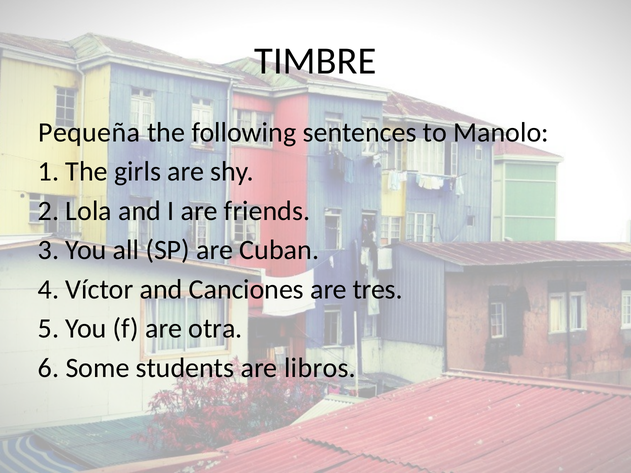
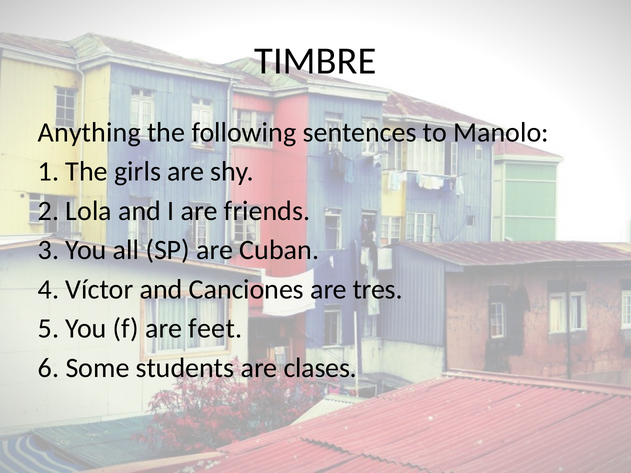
Pequeña: Pequeña -> Anything (89, 132)
otra: otra -> feet (215, 329)
libros: libros -> clases (320, 368)
